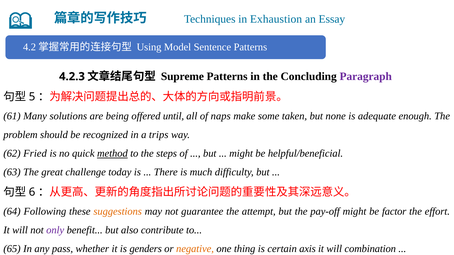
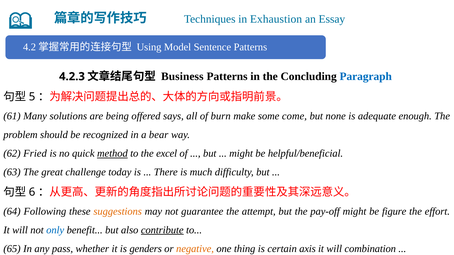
Supreme: Supreme -> Business (182, 77)
Paragraph colour: purple -> blue (366, 77)
until: until -> says (173, 116)
naps: naps -> burn (221, 116)
taken: taken -> come (294, 116)
trips: trips -> bear (159, 135)
steps: steps -> excel (167, 154)
factor: factor -> figure (394, 212)
only colour: purple -> blue (55, 230)
contribute underline: none -> present (162, 230)
